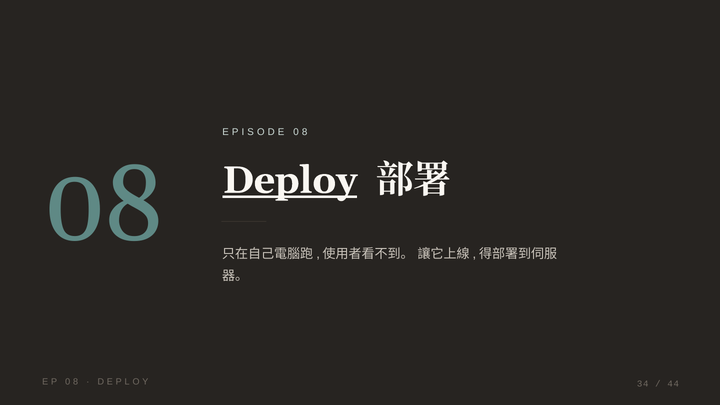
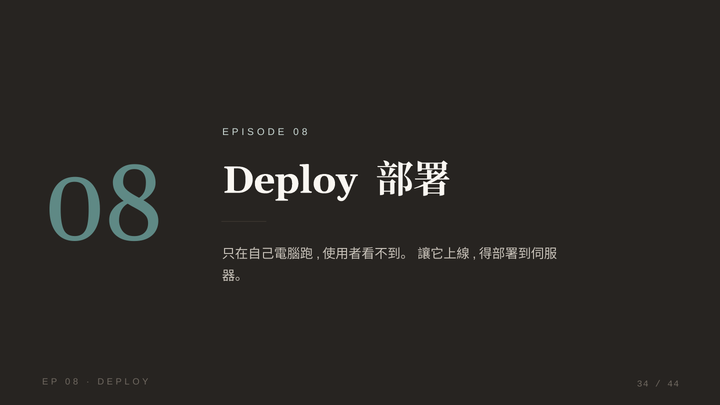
Deploy underline: present -> none (290, 180)
